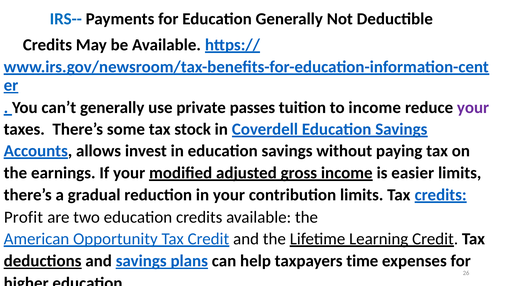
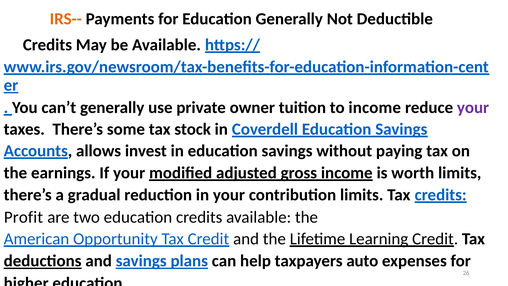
IRS-- colour: blue -> orange (66, 19)
passes: passes -> owner (252, 107)
easier: easier -> worth (413, 173)
time: time -> auto (362, 261)
